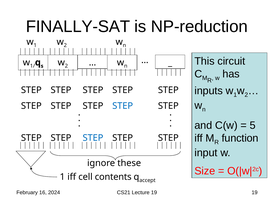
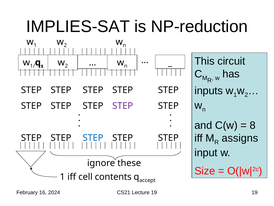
FINALLY-SAT: FINALLY-SAT -> IMPLIES-SAT (78, 27)
STEP colour: blue -> purple (123, 106)
5: 5 -> 8 (253, 125)
function: function -> assigns (240, 138)
